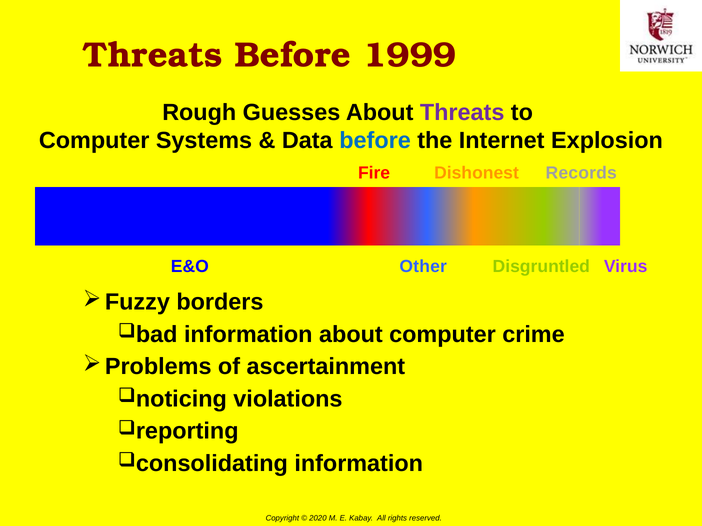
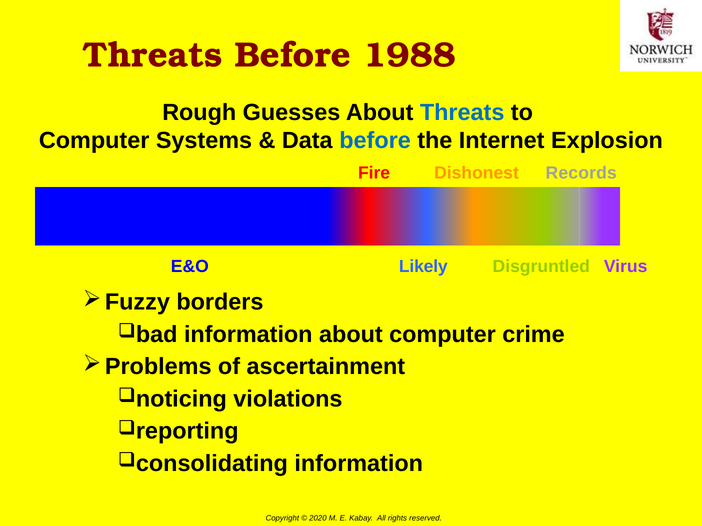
1999: 1999 -> 1988 (410, 55)
Threats colour: purple -> blue (462, 113)
Other: Other -> Likely (423, 267)
